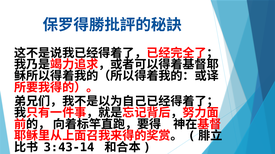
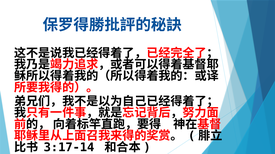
3:43-14: 3:43-14 -> 3:17-14 (69, 148)
